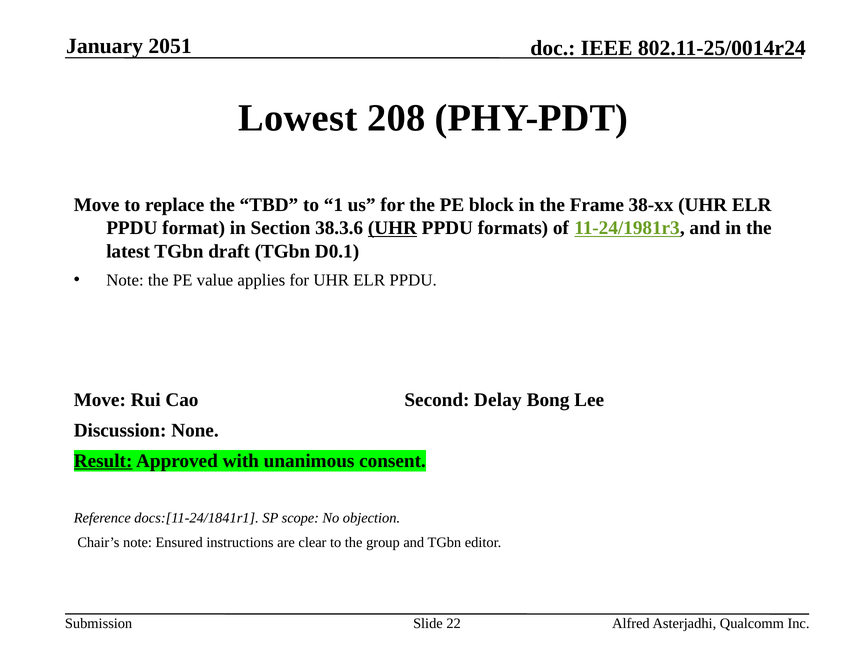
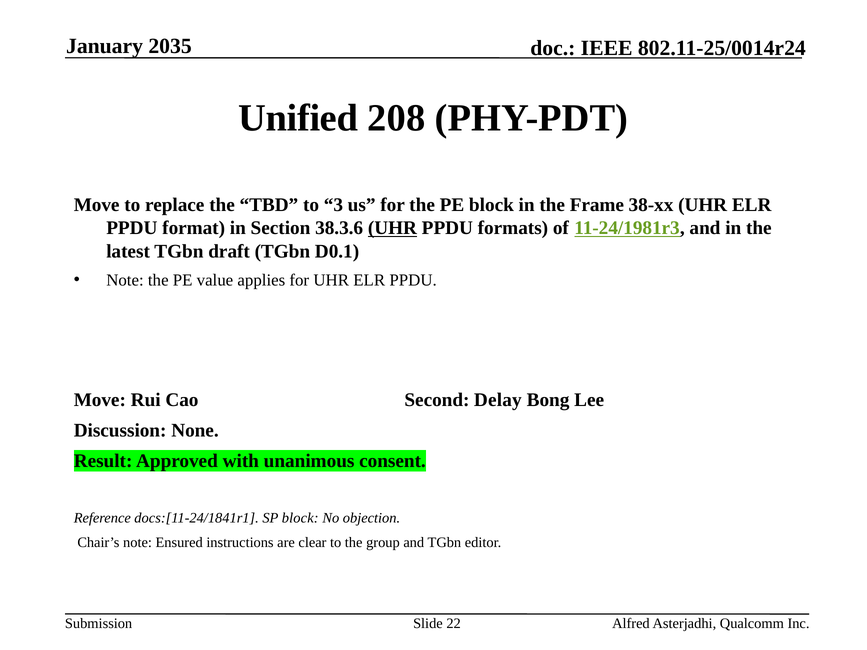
2051: 2051 -> 2035 (170, 46)
Lowest: Lowest -> Unified (298, 118)
1: 1 -> 3 (333, 205)
Result underline: present -> none (103, 461)
SP scope: scope -> block (300, 518)
